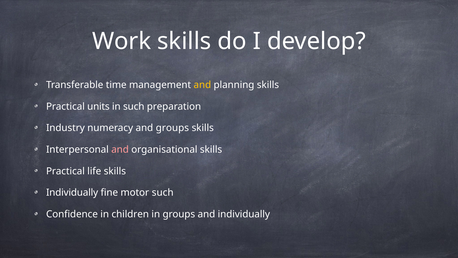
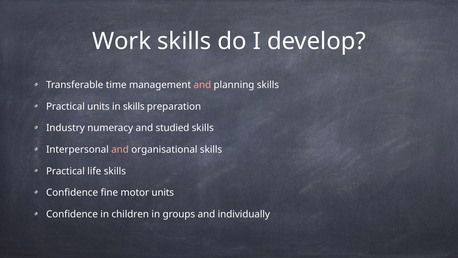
and colour: yellow -> pink (202, 85)
in such: such -> skills (134, 106)
and groups: groups -> studied (172, 128)
Individually: Individually -> Confidence (72, 192)
motor such: such -> units (163, 192)
